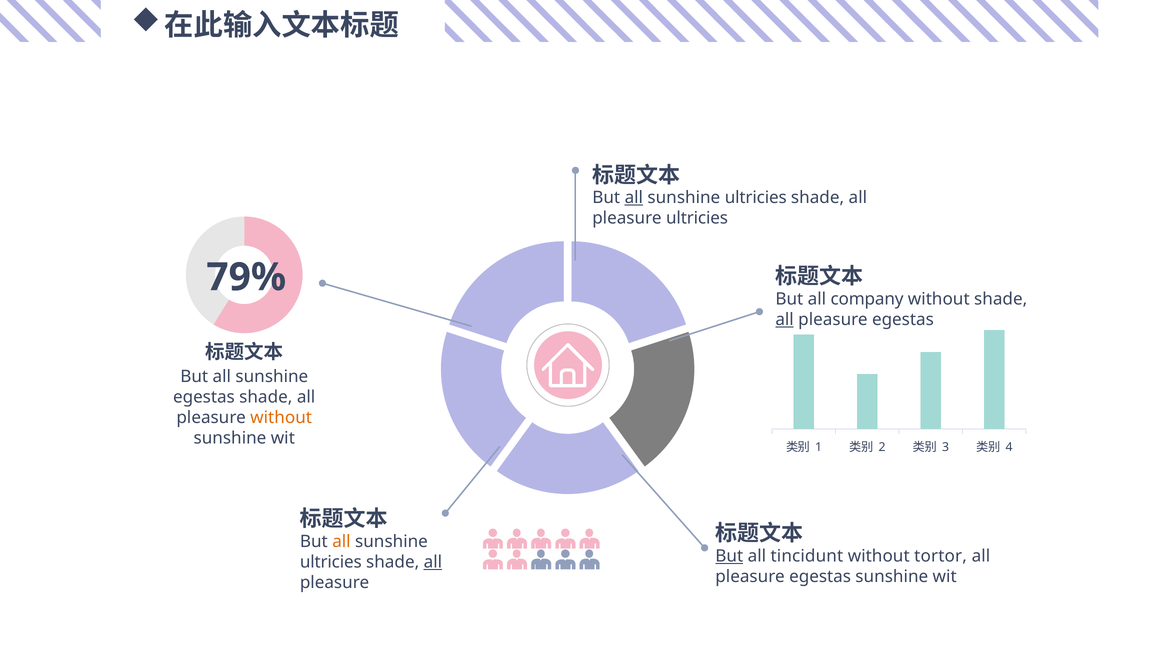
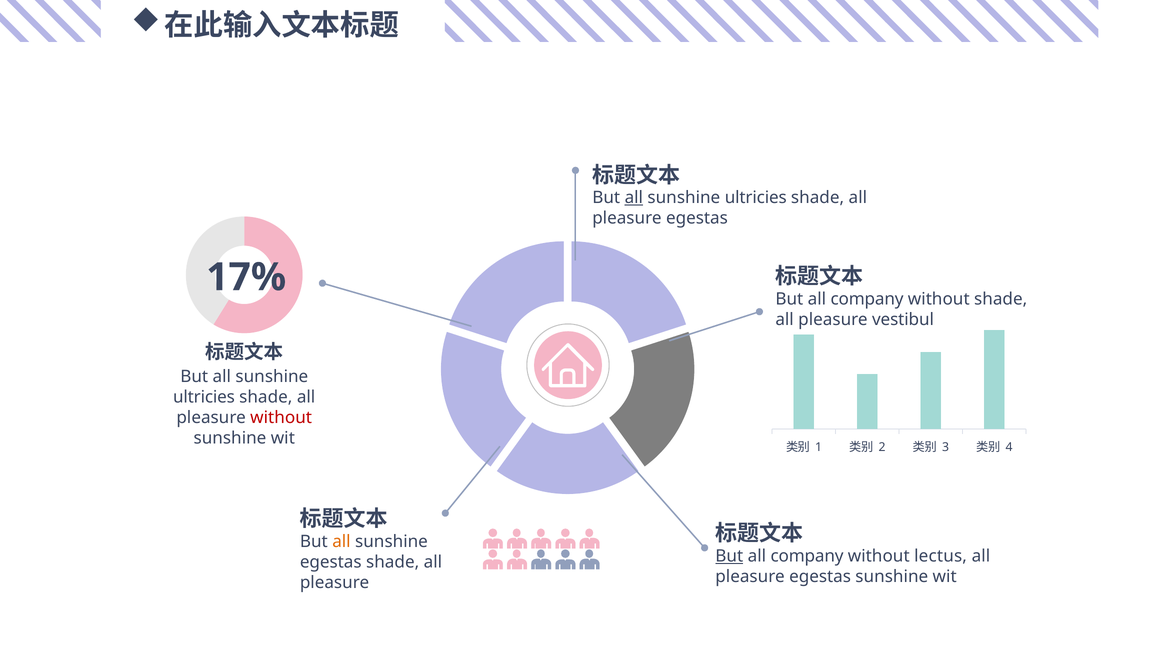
ultricies: ultricies -> egestas (697, 218)
79%: 79% -> 17% (246, 277)
all underline: present -> none (785, 320)
egestas: egestas -> vestibul (903, 320)
egestas: egestas -> ultricies (204, 397)
without colour: orange -> red (281, 418)
tincidunt: tincidunt -> company (807, 556)
tortor: tortor -> lectus (941, 556)
ultricies: ultricies -> egestas (331, 562)
all underline: present -> none (433, 562)
